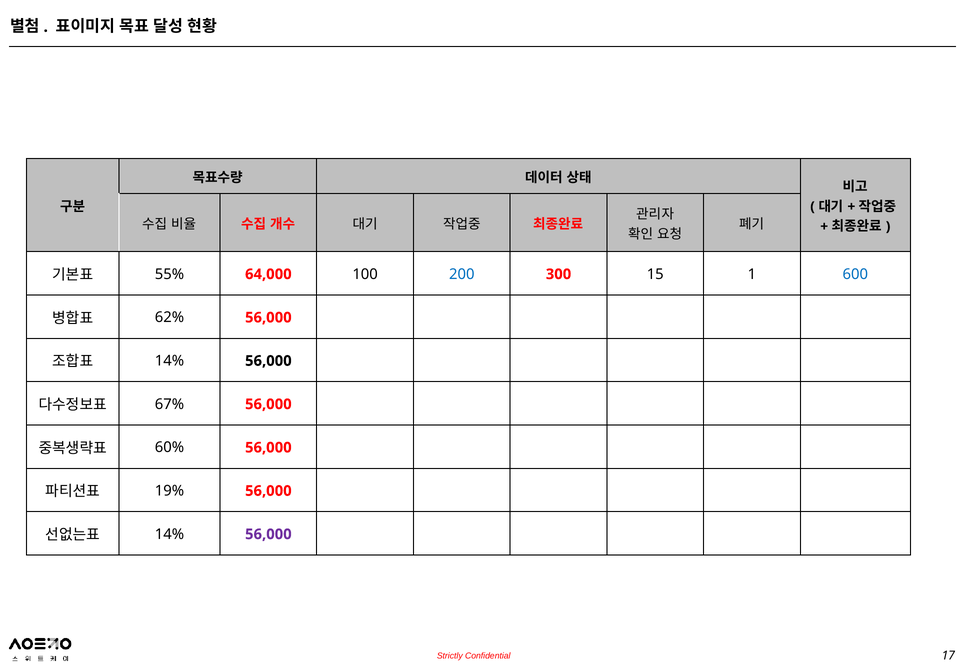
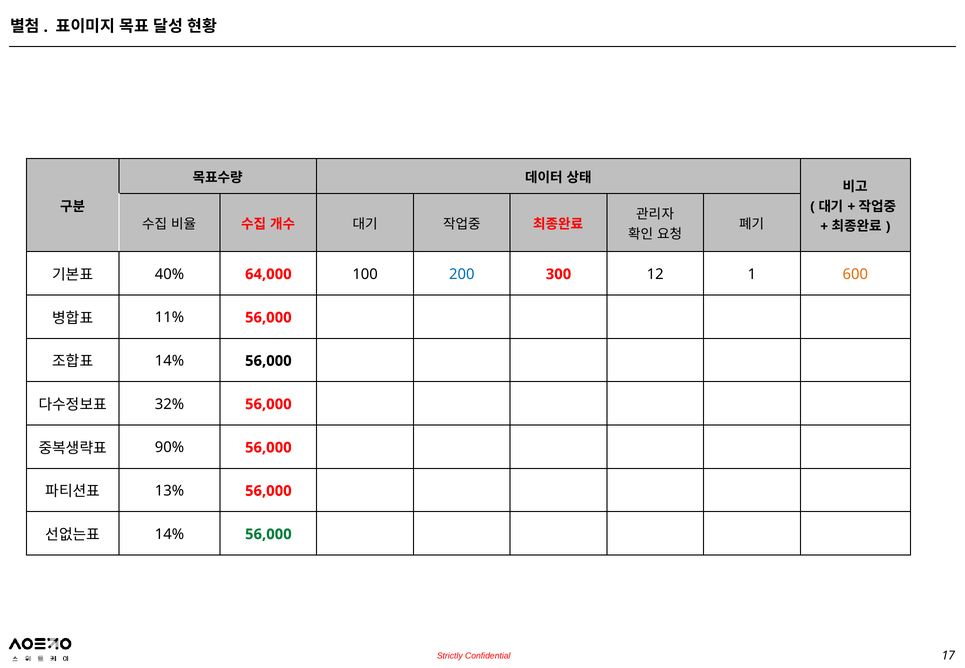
55%: 55% -> 40% (170, 274)
15: 15 -> 12 (655, 274)
600 colour: blue -> orange (855, 274)
62%: 62% -> 11% (170, 318)
67%: 67% -> 32% (170, 404)
60%: 60% -> 90% (170, 448)
19%: 19% -> 13% (170, 491)
56,000 colour: purple -> green (268, 534)
